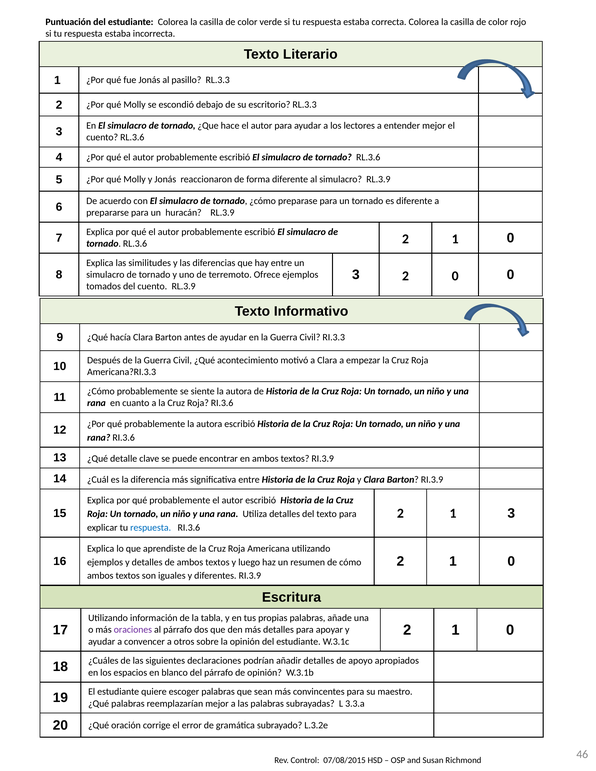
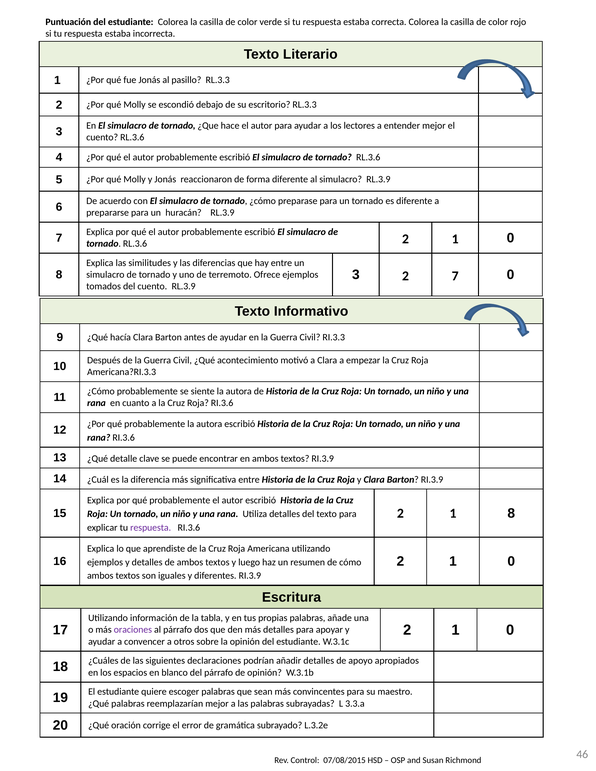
2 0: 0 -> 7 (455, 276)
1 3: 3 -> 8 (511, 513)
respuesta colour: blue -> purple (151, 528)
